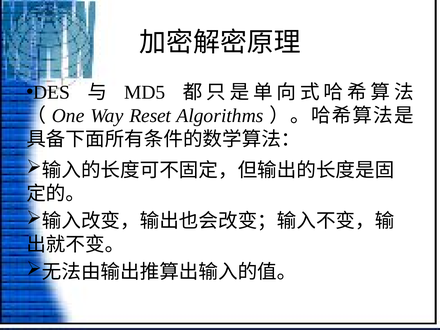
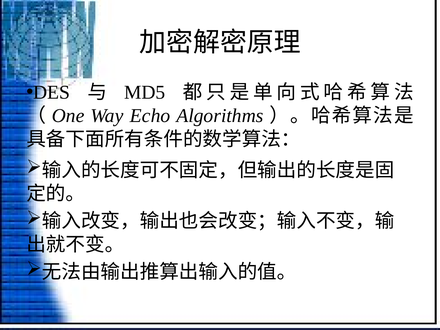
Reset: Reset -> Echo (150, 116)
